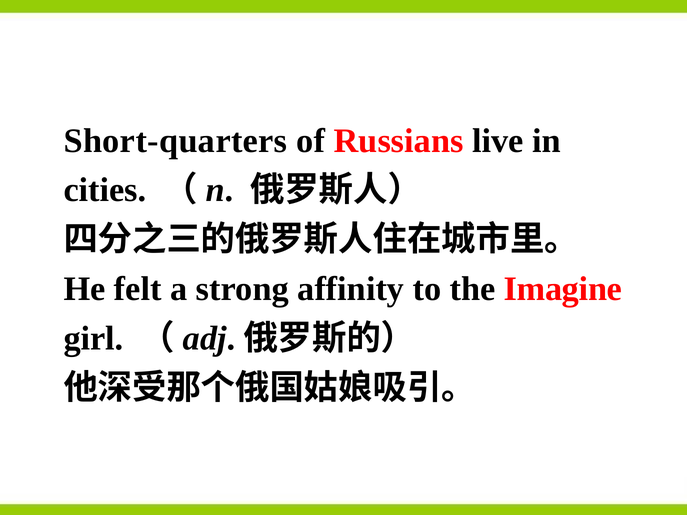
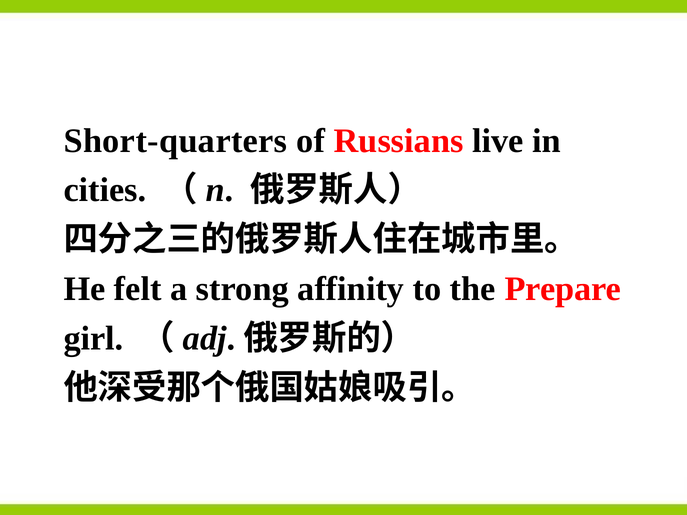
Imagine: Imagine -> Prepare (563, 289)
